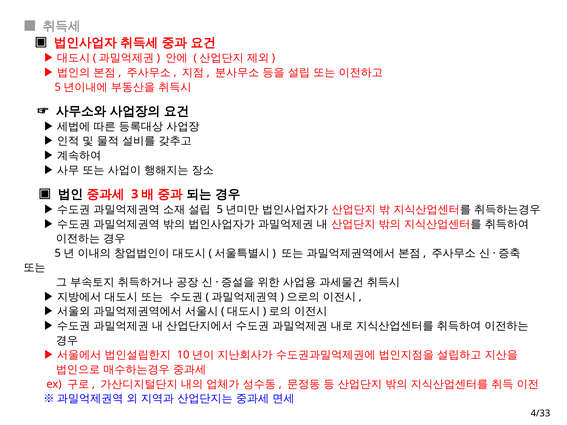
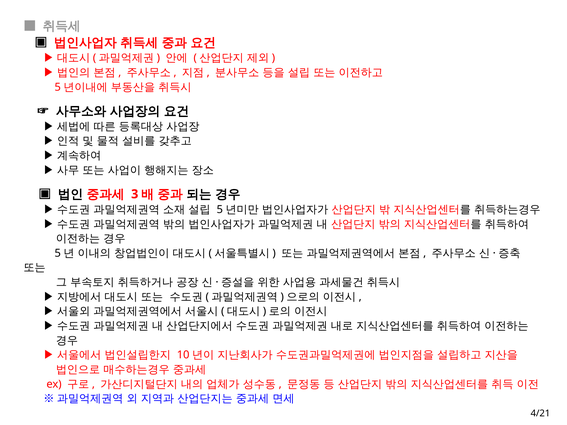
4/33: 4/33 -> 4/21 (540, 414)
